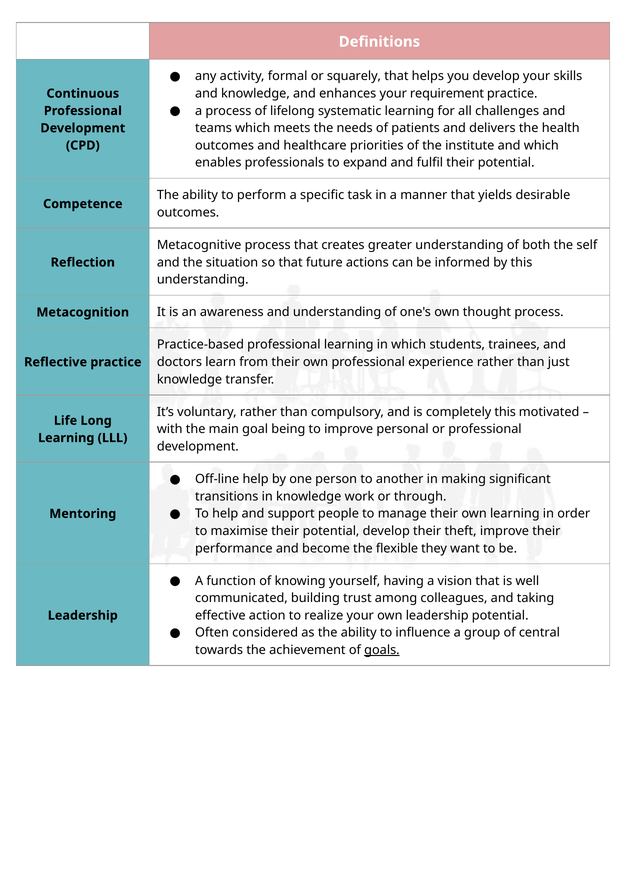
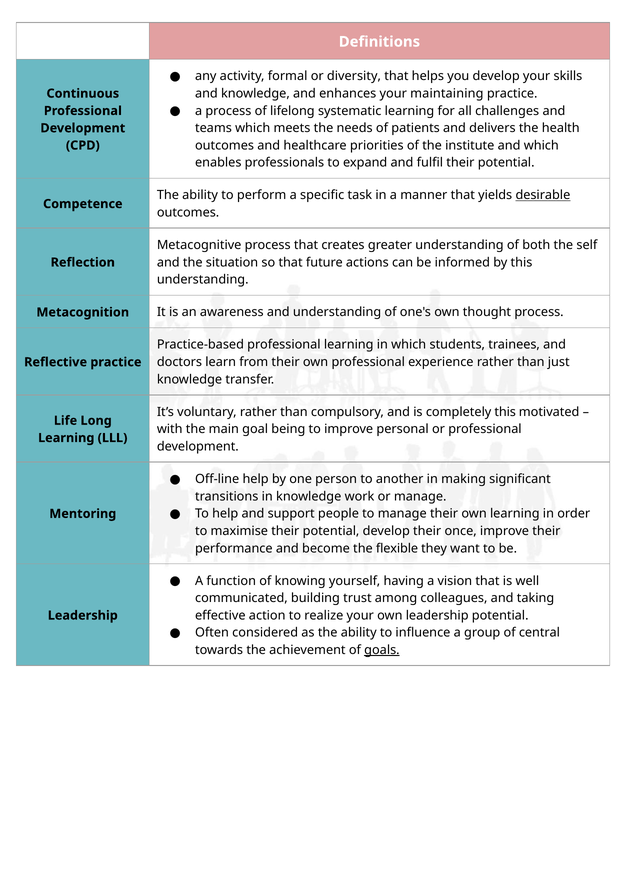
squarely: squarely -> diversity (354, 76)
requirement: requirement -> maintaining (447, 94)
desirable underline: none -> present (543, 195)
or through: through -> manage (420, 496)
theft: theft -> once (461, 531)
